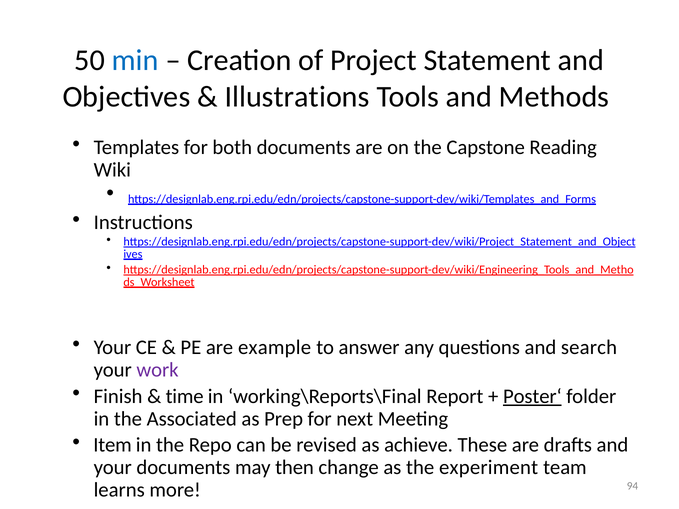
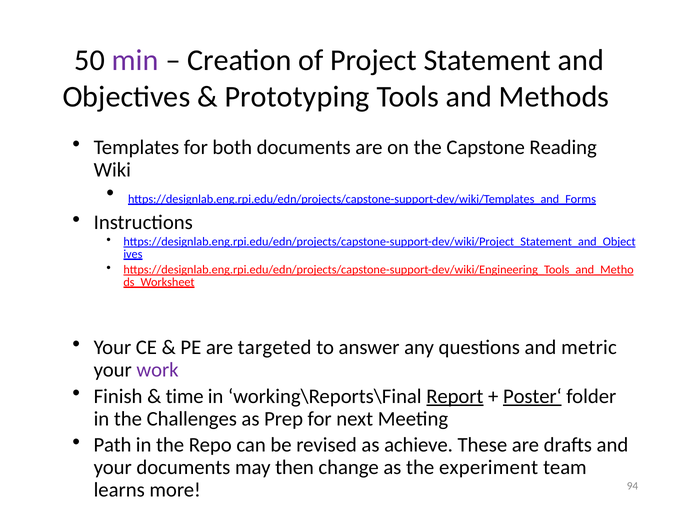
min colour: blue -> purple (135, 60)
Illustrations: Illustrations -> Prototyping (297, 97)
example: example -> targeted (275, 348)
search: search -> metric (589, 348)
Report underline: none -> present (455, 396)
Associated: Associated -> Challenges (192, 419)
Item: Item -> Path (113, 445)
